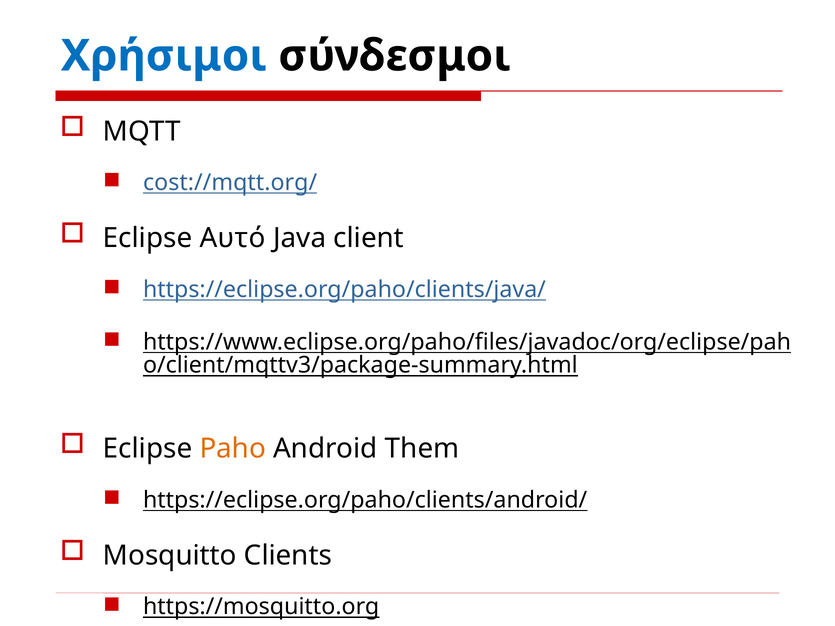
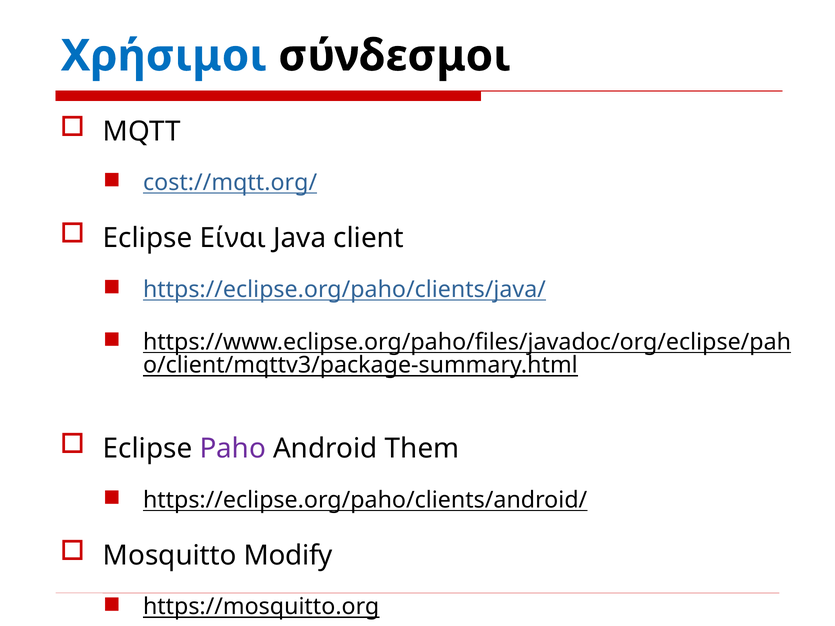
Αυτό: Αυτό -> Είναι (233, 238)
Paho colour: orange -> purple (233, 449)
Clients: Clients -> Modify (288, 556)
